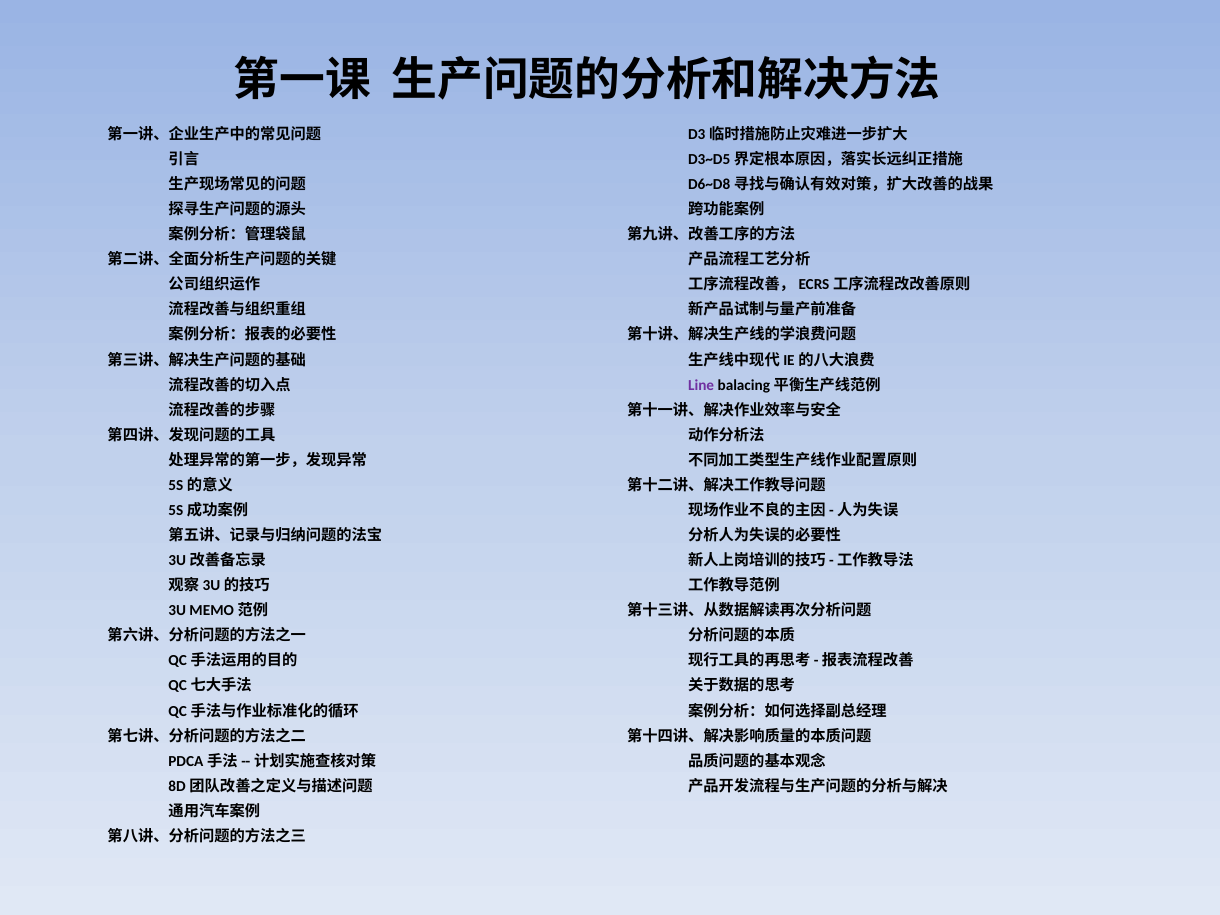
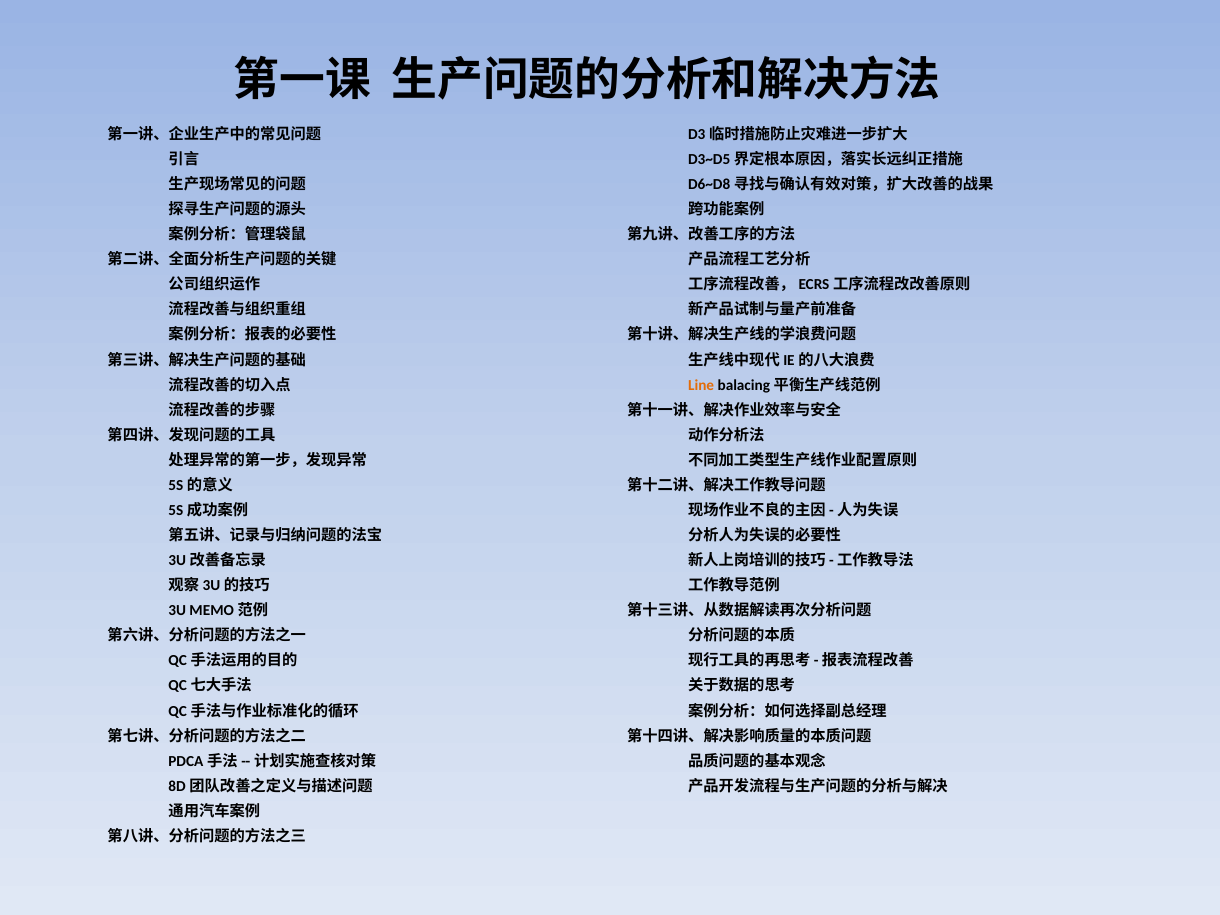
Line colour: purple -> orange (701, 385)
